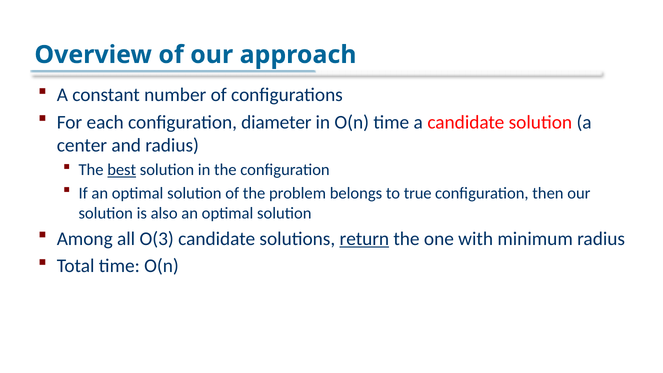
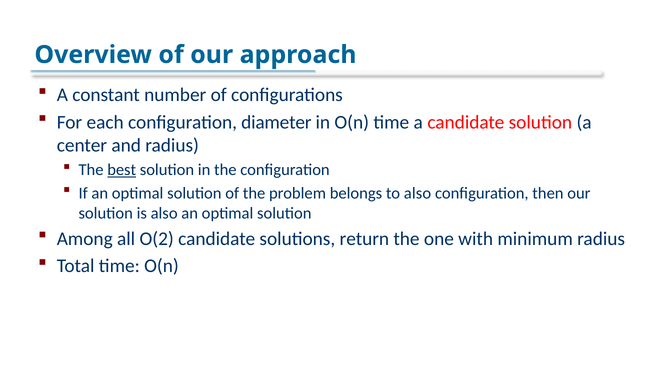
to true: true -> also (417, 193)
O(3: O(3 -> O(2 (157, 239)
return underline: present -> none (364, 239)
